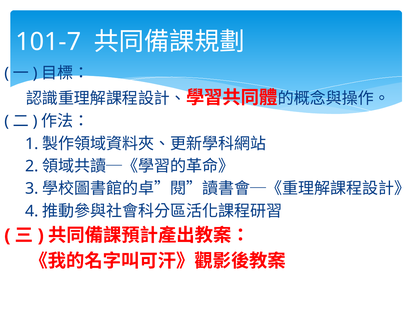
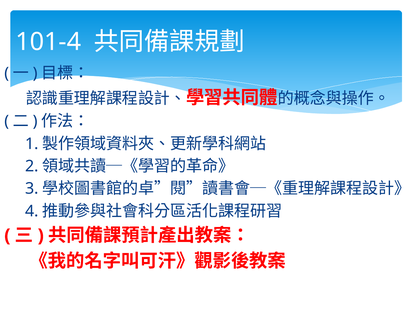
101-7: 101-7 -> 101-4 (48, 42)
